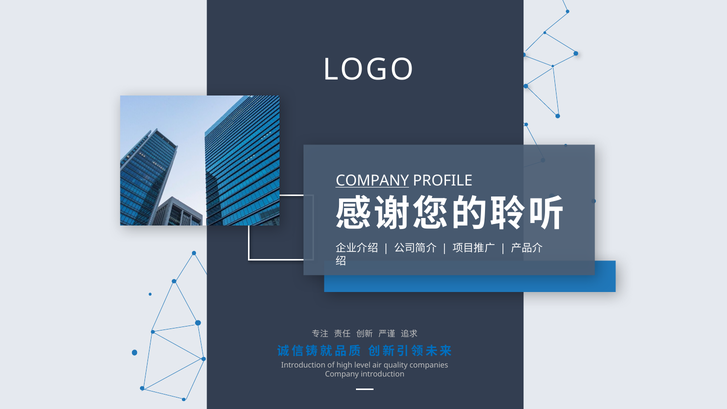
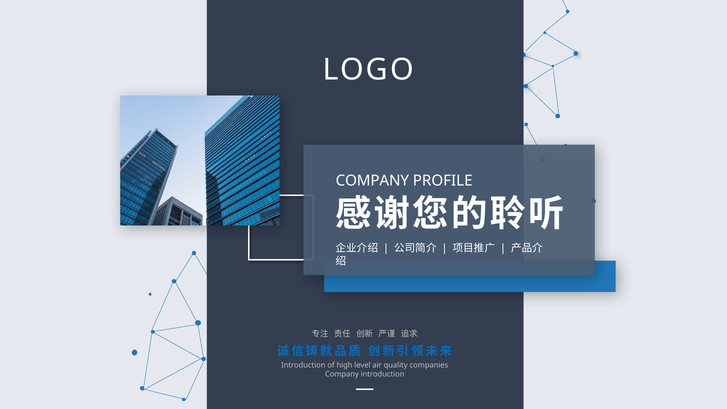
COMPANY underline: present -> none (372, 181)
